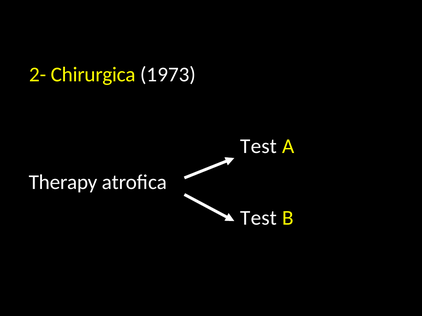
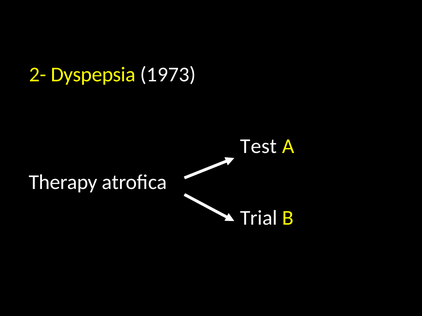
Chirurgica: Chirurgica -> Dyspepsia (93, 75)
Test: Test -> Trial (259, 218)
